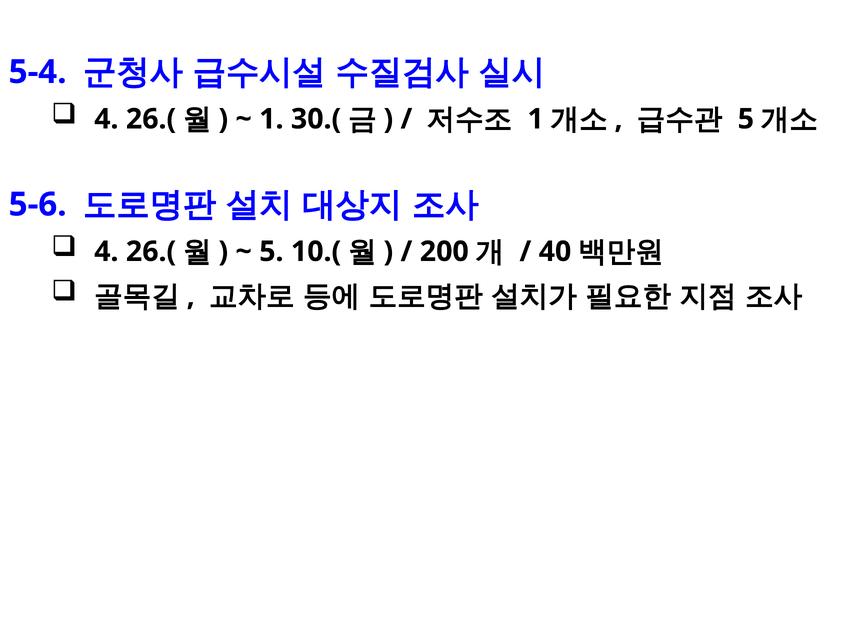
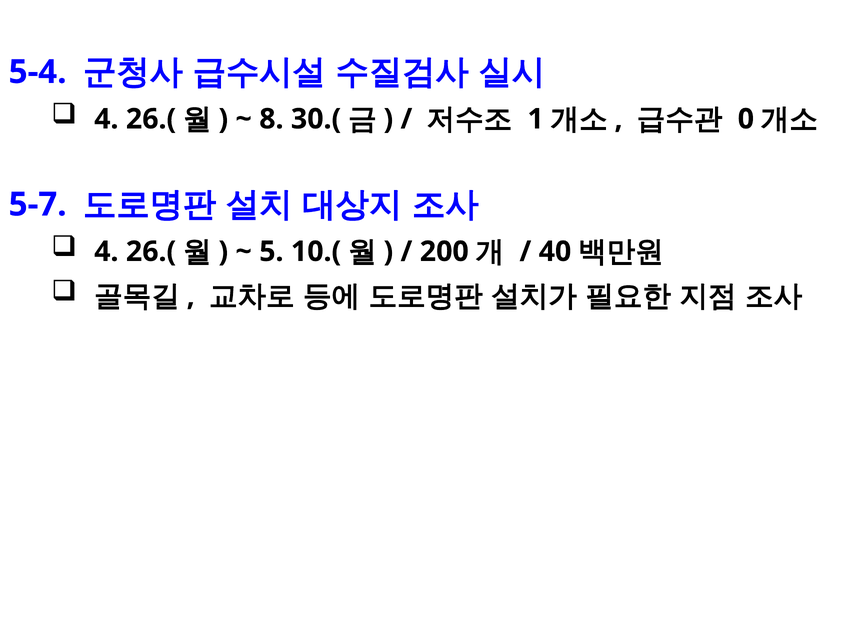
1: 1 -> 8 (271, 119)
5: 5 -> 0 (746, 119)
5-6: 5-6 -> 5-7 (38, 205)
